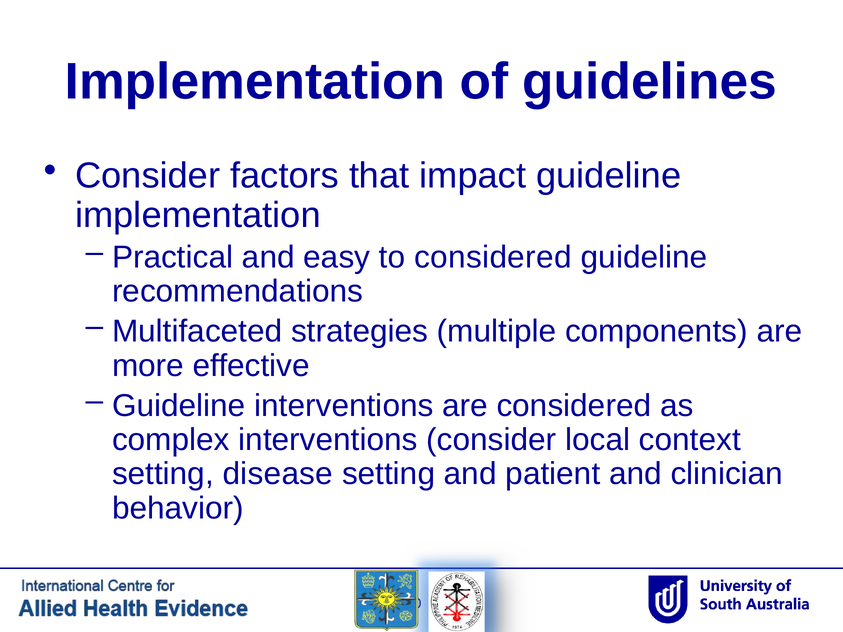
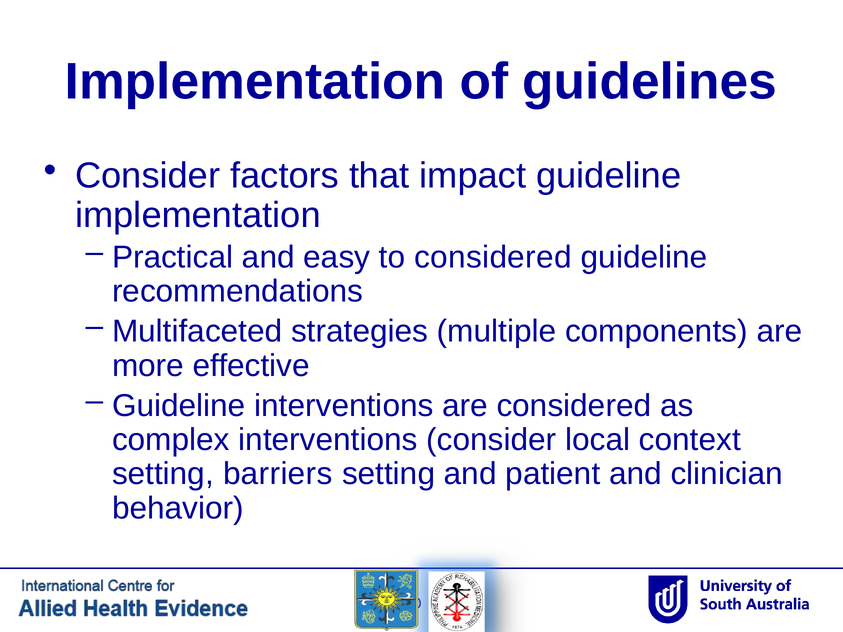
disease: disease -> barriers (278, 474)
